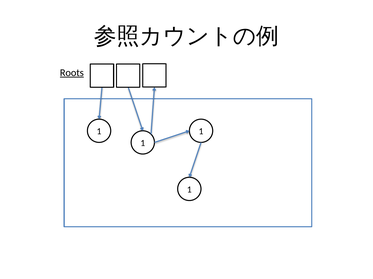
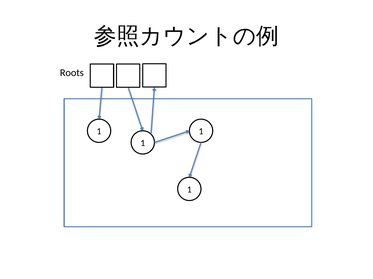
Roots underline: present -> none (72, 73)
